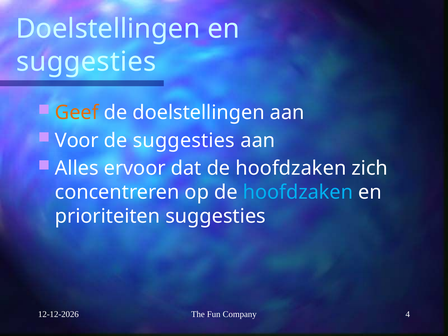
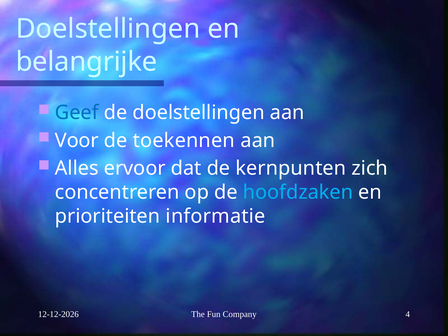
suggesties: suggesties -> belangrijke (87, 62)
Geef colour: orange -> blue (77, 113)
de suggesties: suggesties -> toekennen (184, 141)
dat de hoofdzaken: hoofdzaken -> kernpunten (291, 168)
prioriteiten suggesties: suggesties -> informatie (216, 216)
